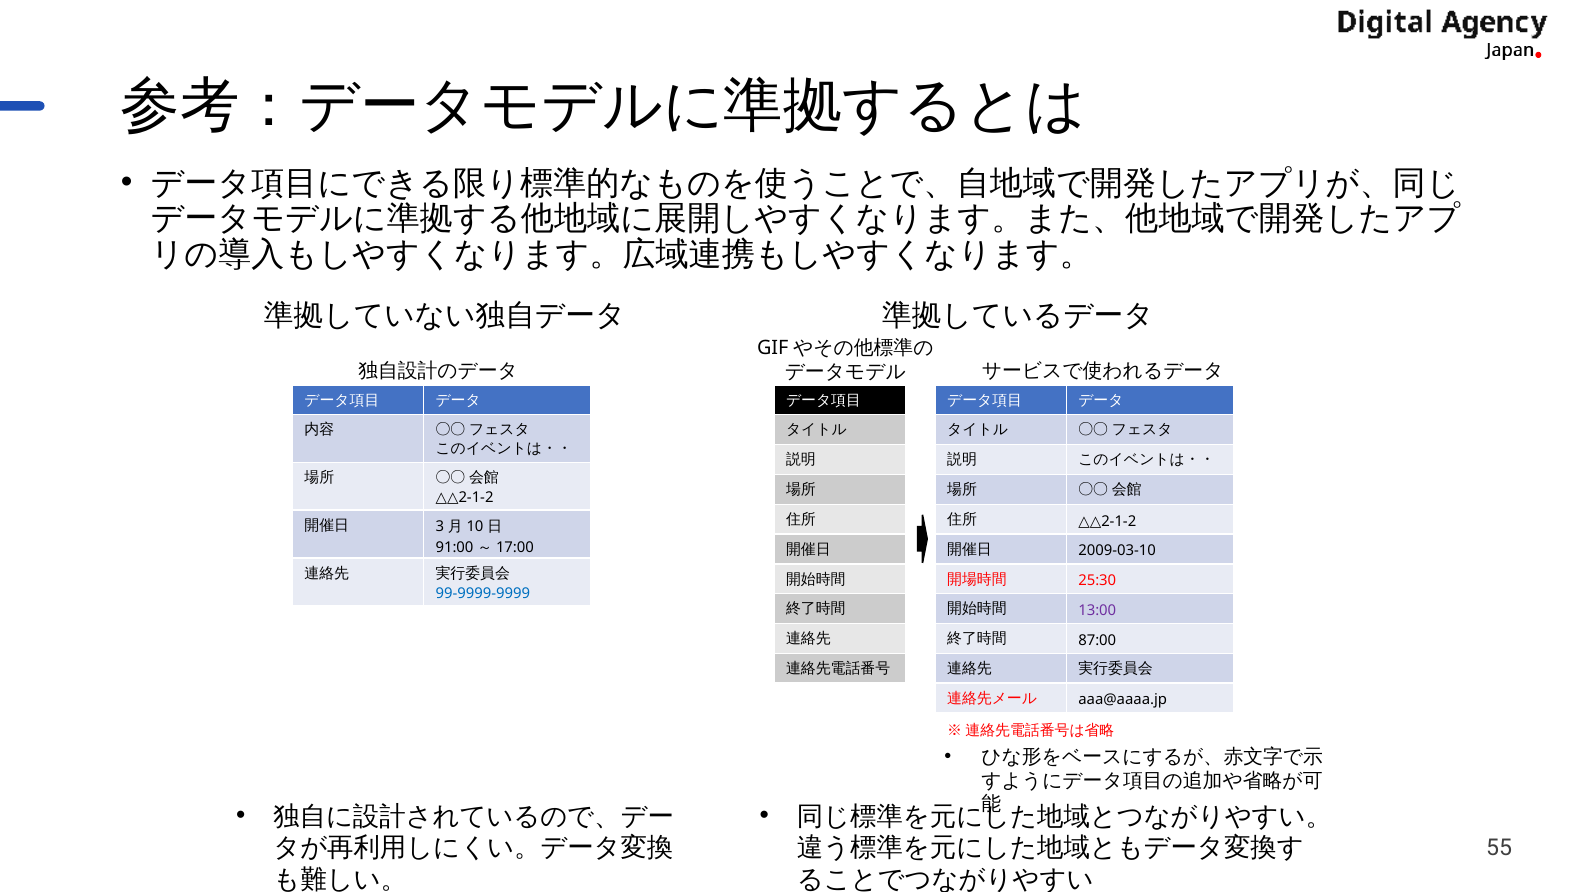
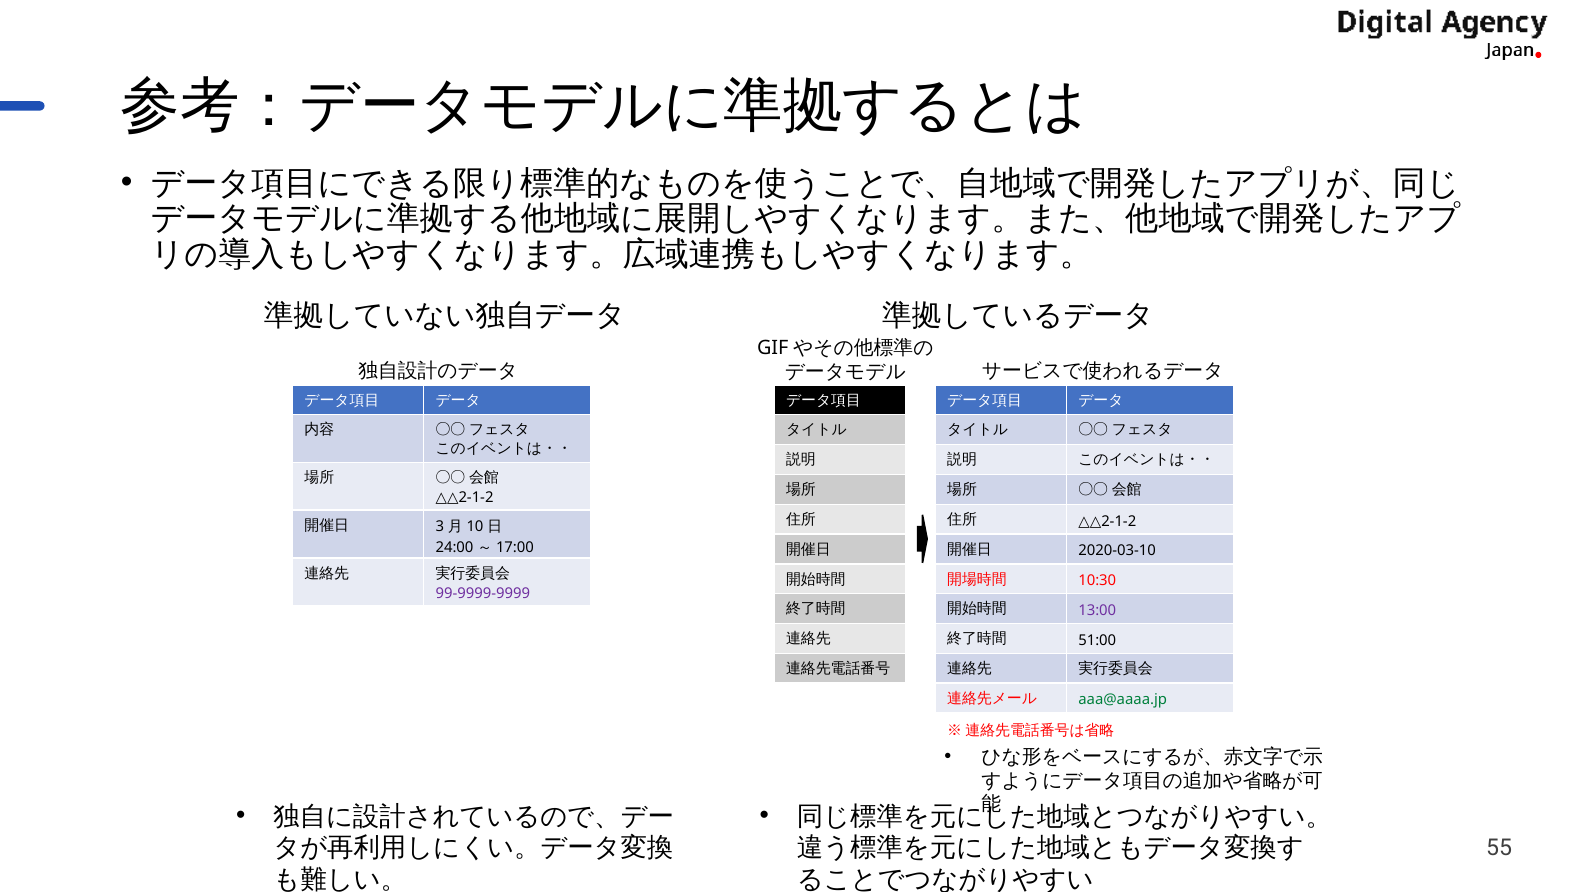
91:00: 91:00 -> 24:00 (455, 547)
2009-03-10: 2009-03-10 -> 2020-03-10 (1117, 551)
25:30: 25:30 -> 10:30 (1097, 581)
99-9999-9999 colour: blue -> purple (483, 593)
87:00: 87:00 -> 51:00 (1097, 641)
aaa@aaaa.jp colour: black -> green (1123, 700)
